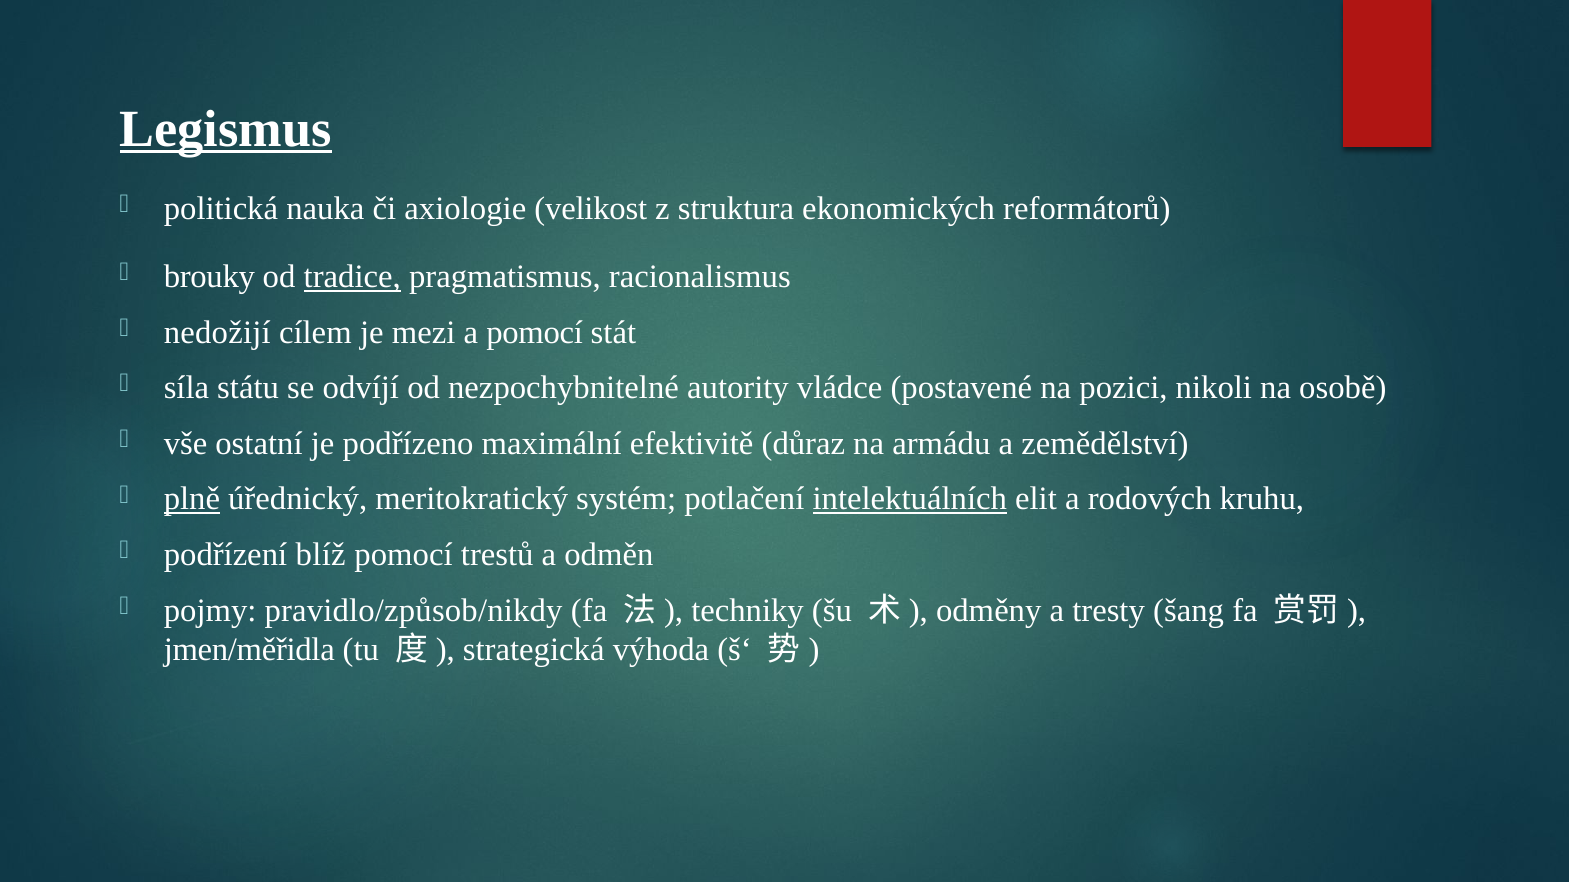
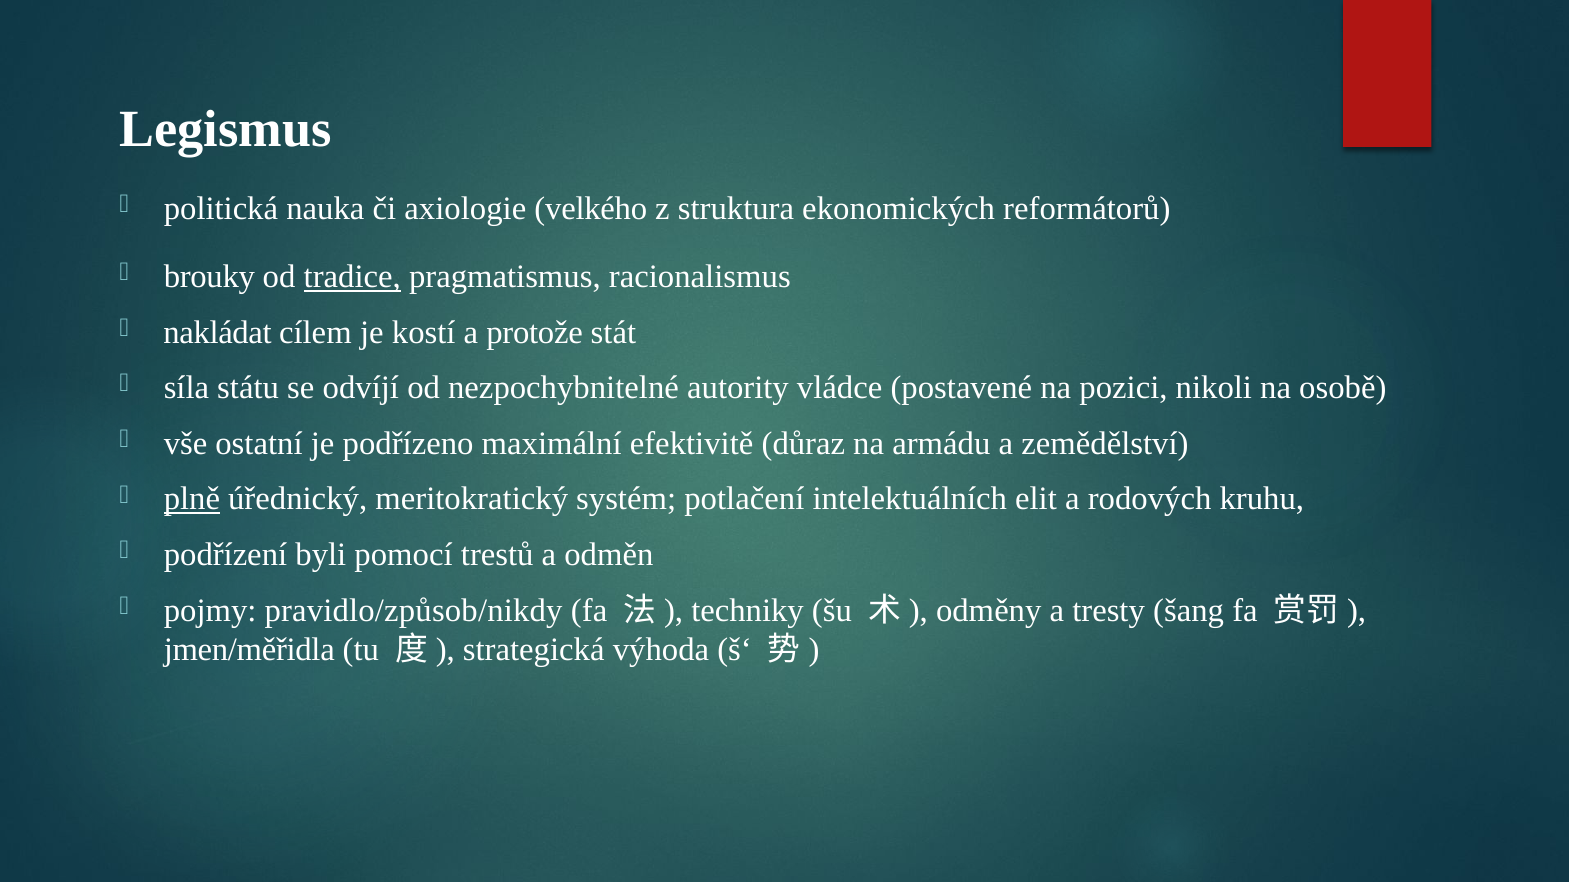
Legismus underline: present -> none (226, 129)
velikost: velikost -> velkého (591, 208)
nedožijí: nedožijí -> nakládat (218, 333)
mezi: mezi -> kostí (424, 333)
a pomocí: pomocí -> protože (535, 333)
intelektuálních underline: present -> none (910, 500)
blíž: blíž -> byli (321, 555)
